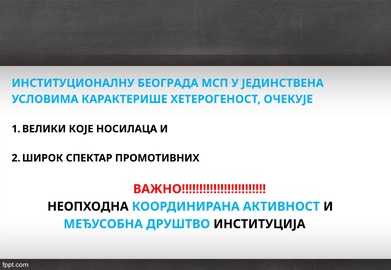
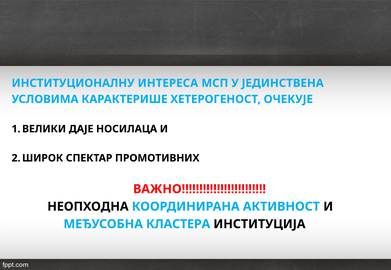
БЕОГРАДА: БЕОГРАДА -> ИНТЕРЕСА (168, 83)
КОЈЕ: КОЈЕ -> ДАЈЕ (81, 129)
ДРУШТВО: ДРУШТВО -> КЛАСТЕРА (178, 224)
